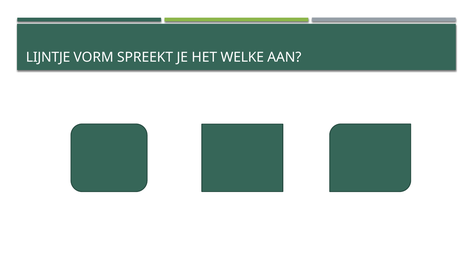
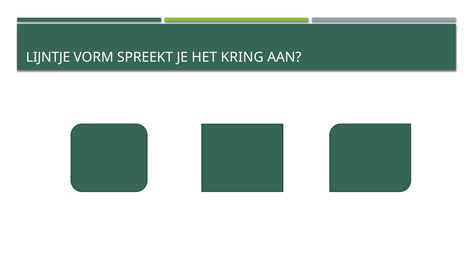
WELKE: WELKE -> KRING (242, 57)
